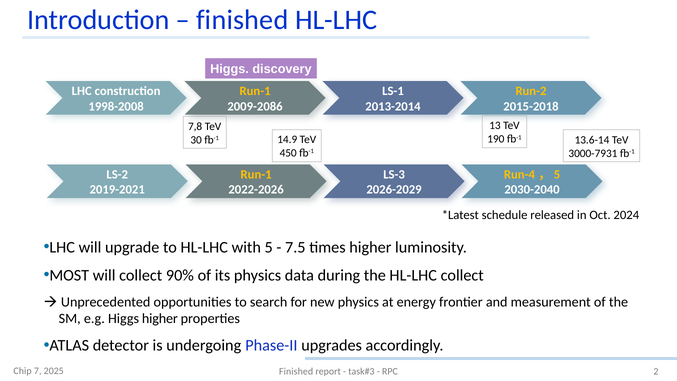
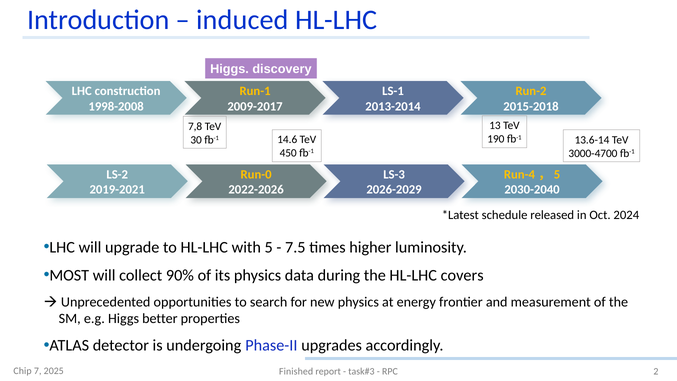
finished: finished -> induced (242, 20)
2009-2086: 2009-2086 -> 2009-2017 (255, 106)
14.9: 14.9 -> 14.6 (287, 140)
3000-7931: 3000-7931 -> 3000-4700 (593, 153)
Run-1: Run-1 -> Run-0 (256, 174)
HL-LHC collect: collect -> covers (462, 275)
Higgs higher: higher -> better (160, 319)
